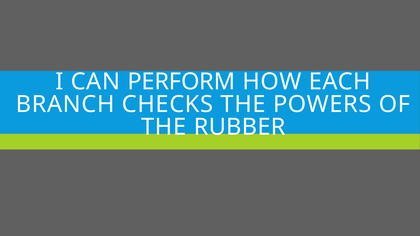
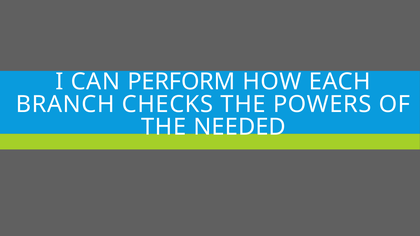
RUBBER: RUBBER -> NEEDED (240, 127)
